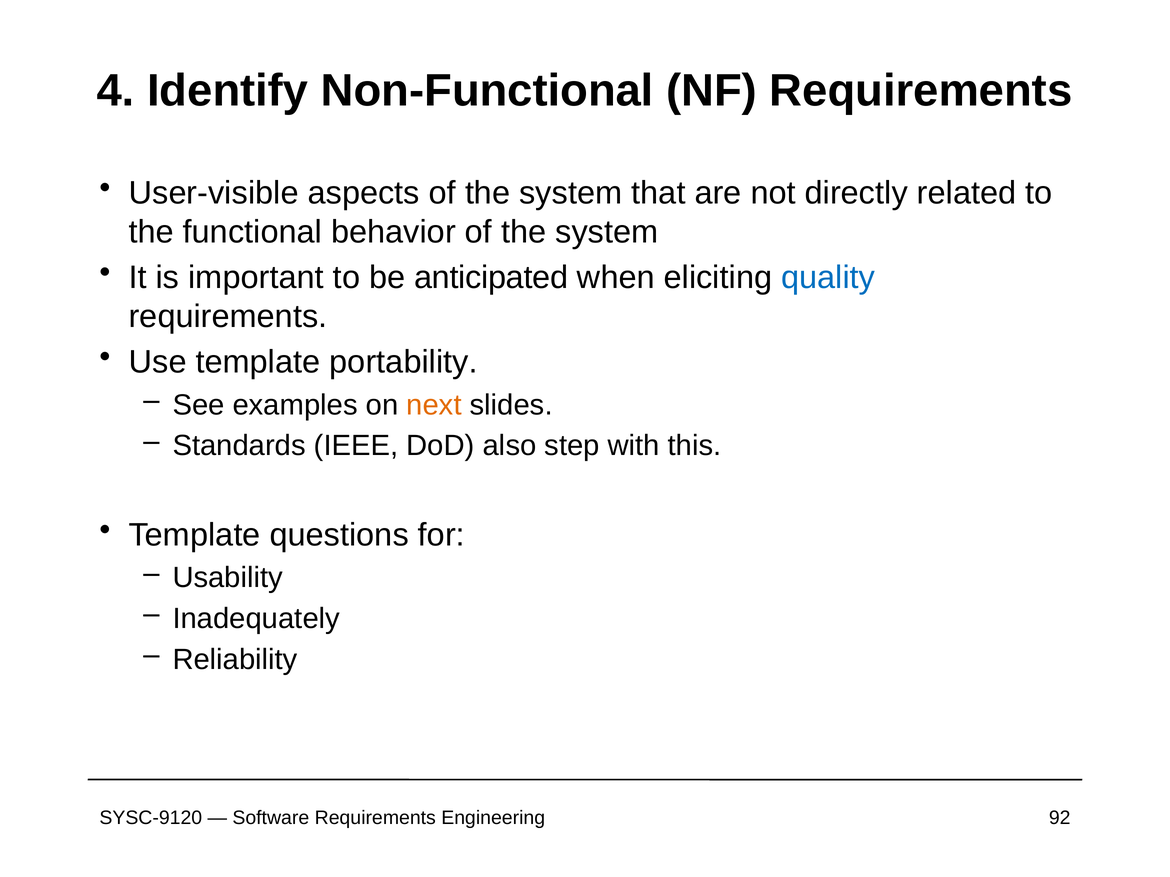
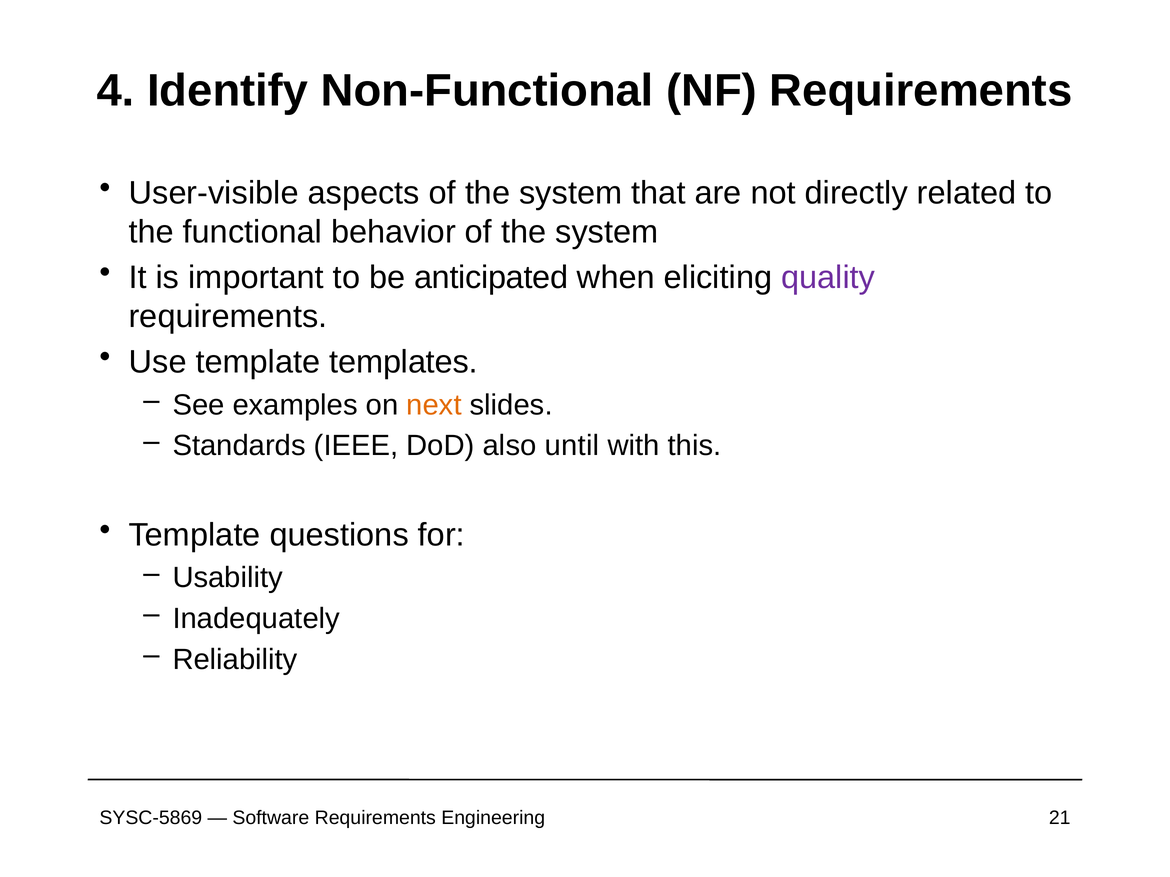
quality colour: blue -> purple (828, 278)
portability: portability -> templates (404, 362)
step: step -> until (572, 446)
SYSC-9120: SYSC-9120 -> SYSC-5869 (151, 818)
92: 92 -> 21 (1060, 818)
